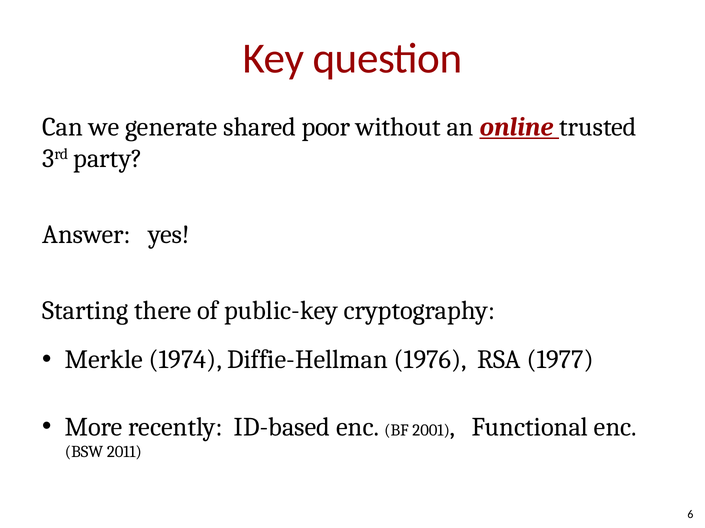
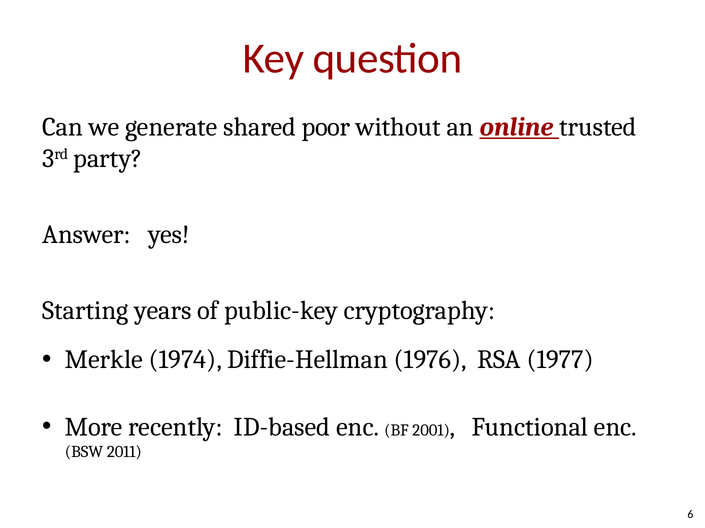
there: there -> years (163, 311)
